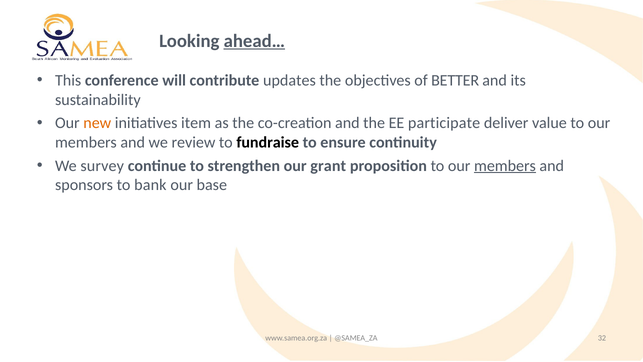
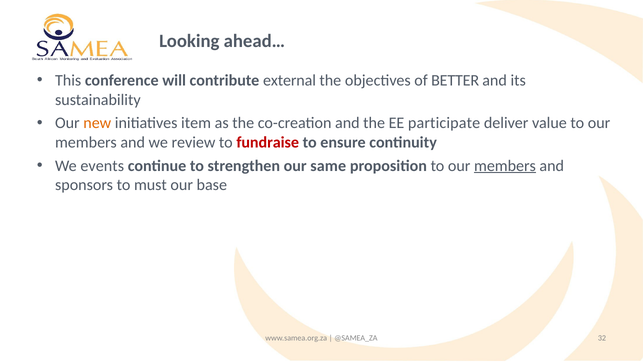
ahead… underline: present -> none (254, 41)
updates: updates -> external (290, 80)
fundraise colour: black -> red (268, 142)
survey: survey -> events (102, 166)
grant: grant -> same (328, 166)
bank: bank -> must (150, 185)
